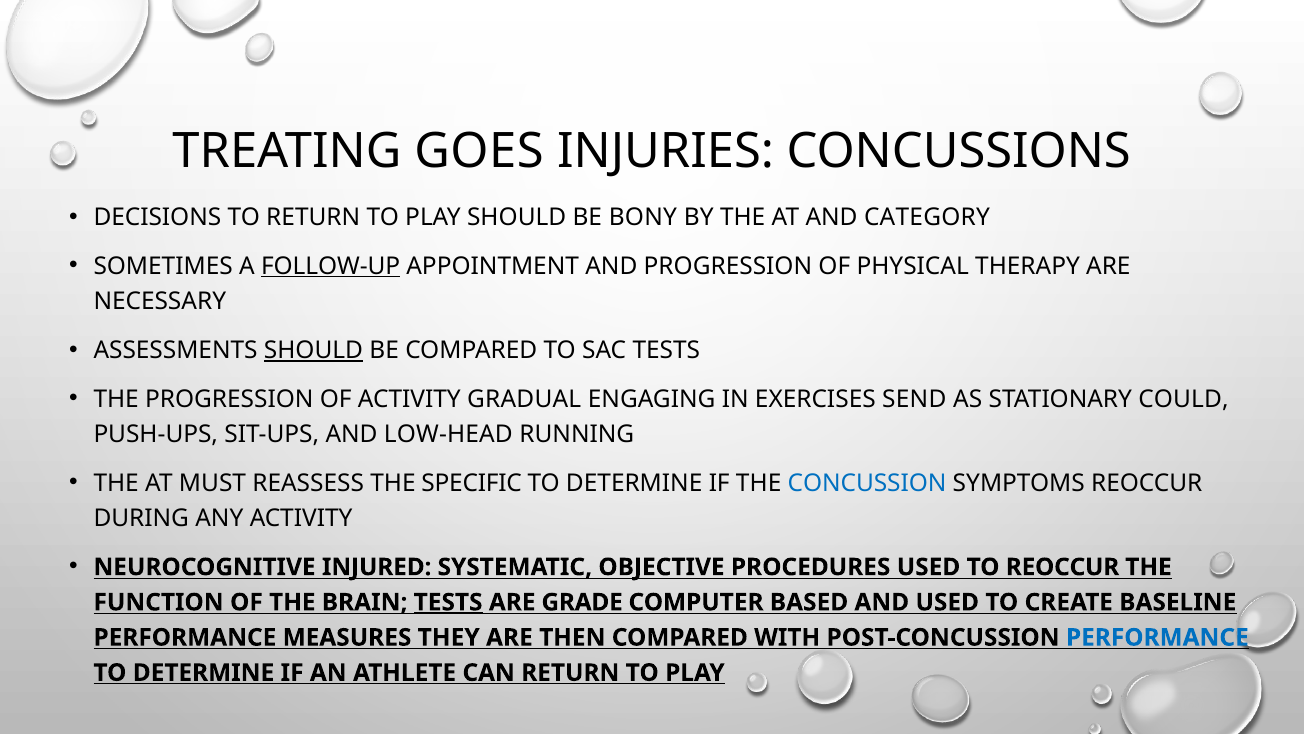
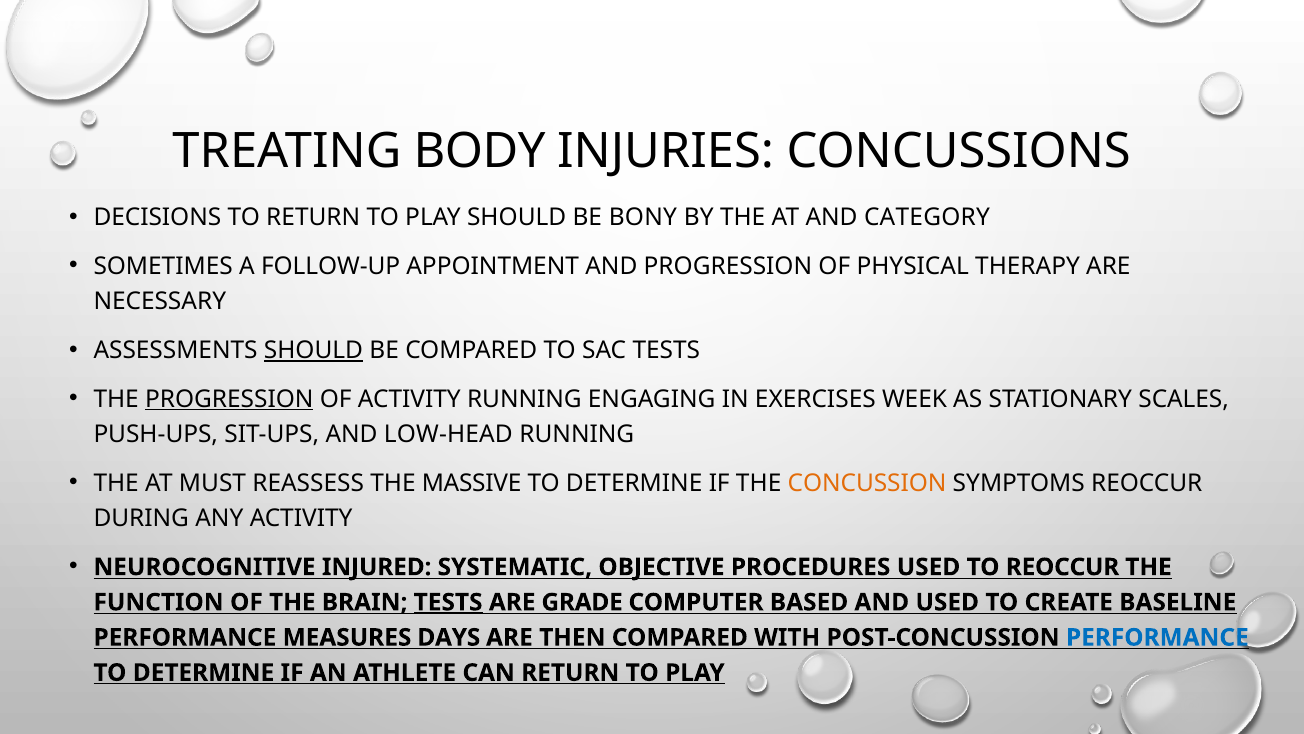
GOES: GOES -> BODY (480, 151)
FOLLOW-UP underline: present -> none (331, 266)
PROGRESSION underline: none -> present (229, 399)
ACTIVITY GRADUAL: GRADUAL -> RUNNING (524, 399)
SEND: SEND -> WEEK (914, 399)
COULD: COULD -> SCALES (1184, 399)
SPECIFIC: SPECIFIC -> MASSIVE (472, 483)
CONCUSSION colour: blue -> orange (867, 483)
THEY: THEY -> DAYS (449, 637)
